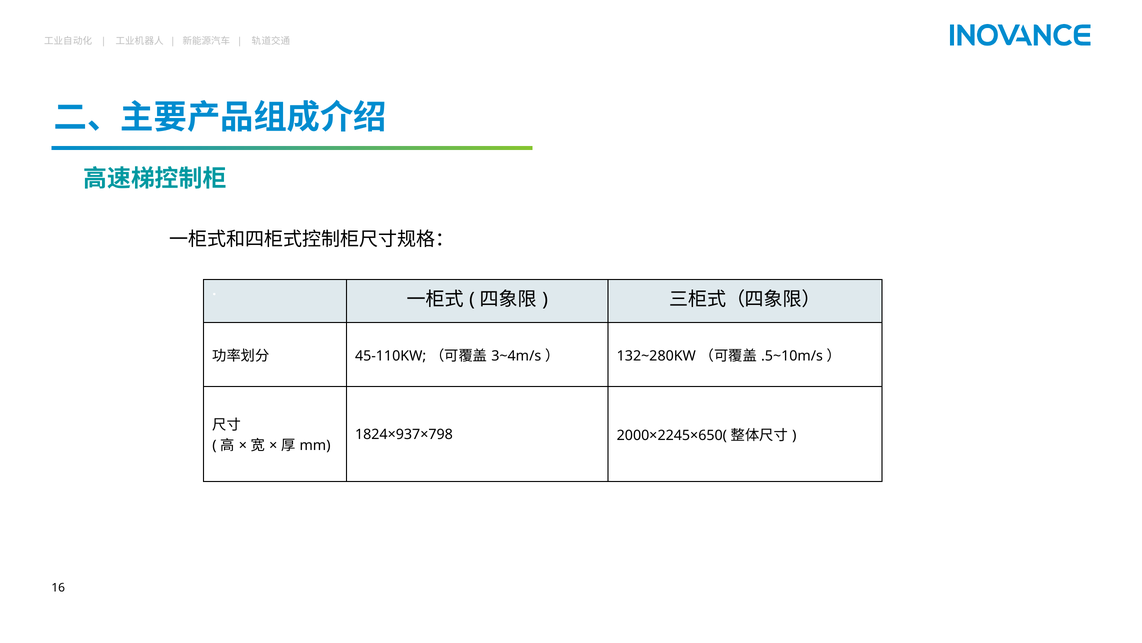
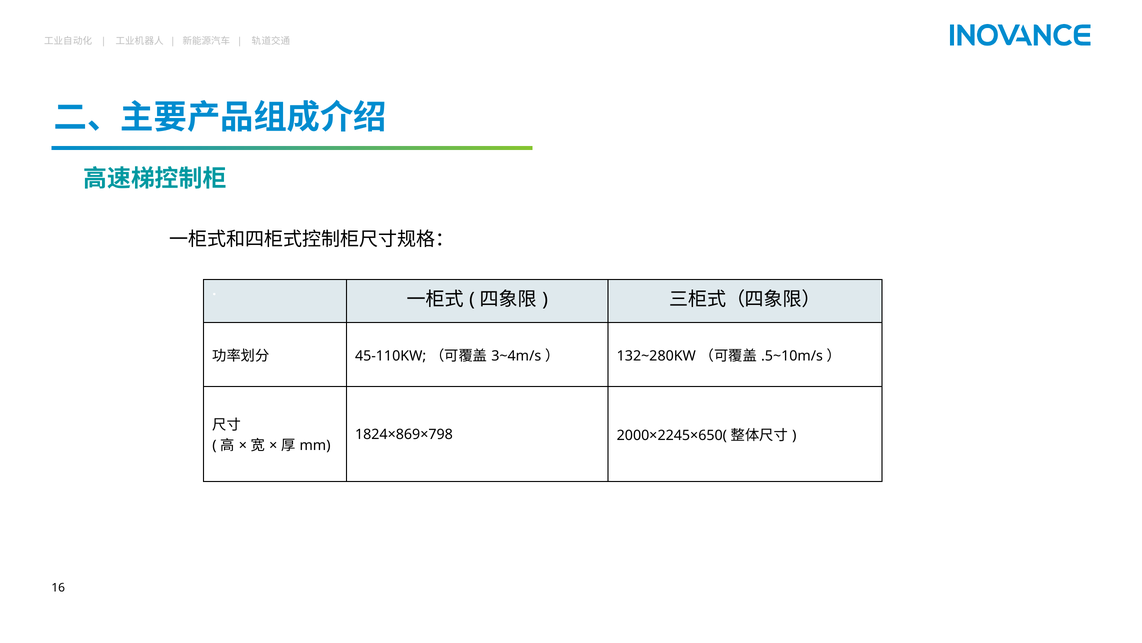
1824×937×798: 1824×937×798 -> 1824×869×798 (404, 434)
